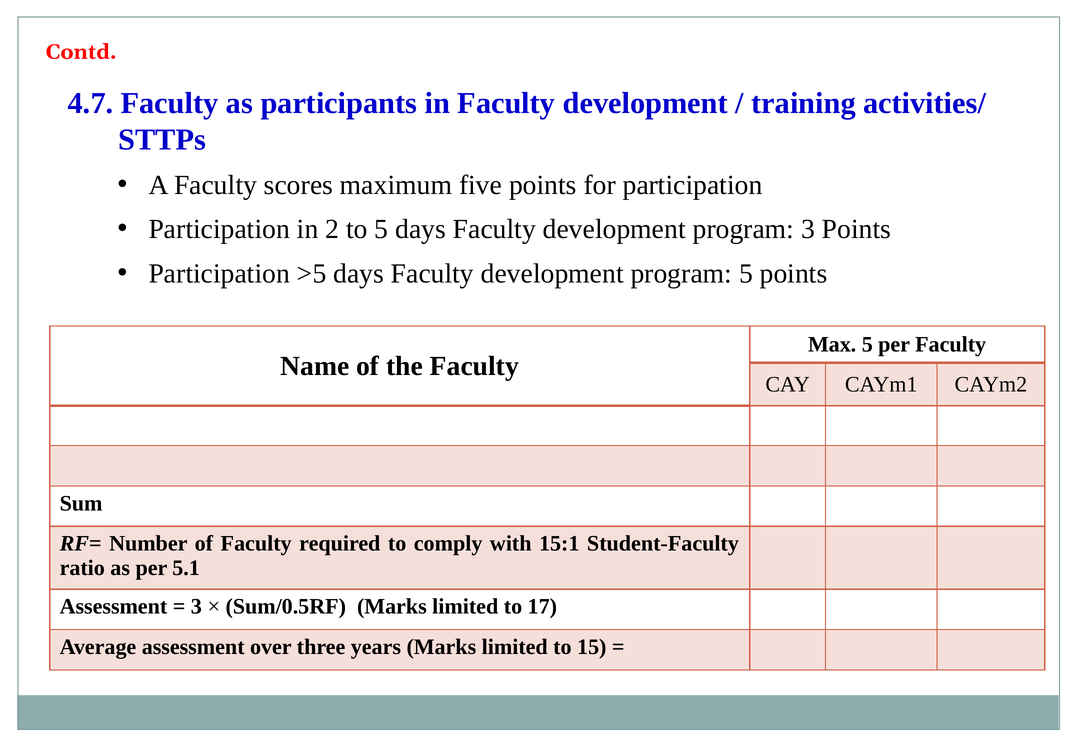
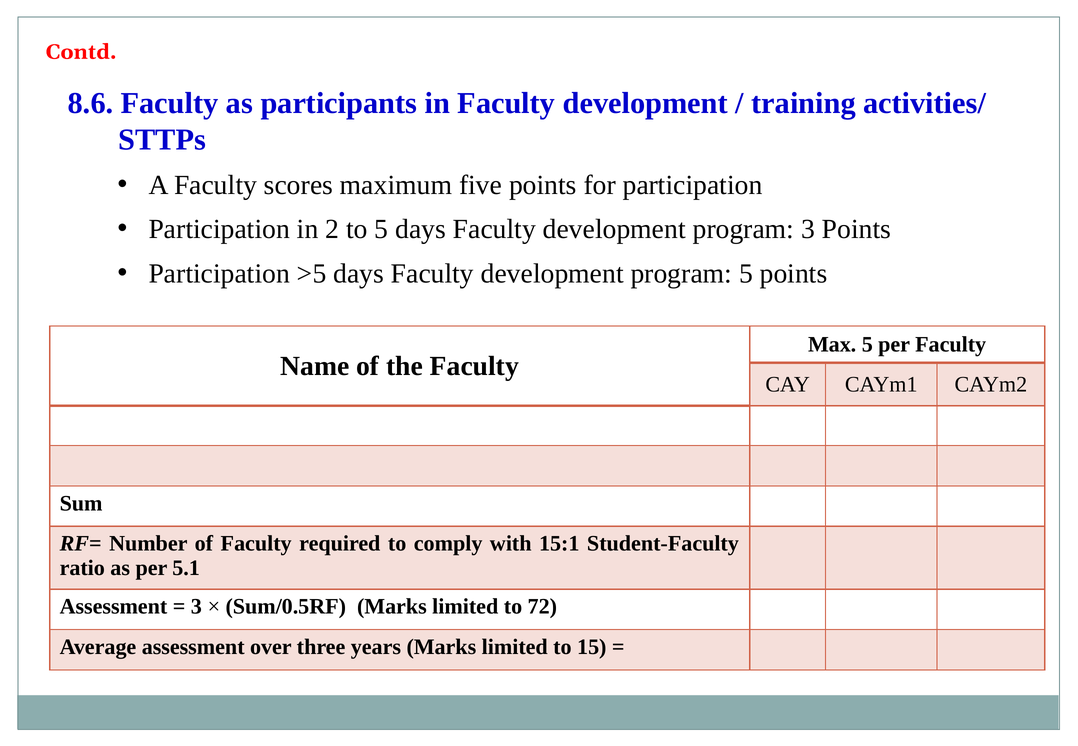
4.7: 4.7 -> 8.6 (91, 103)
17: 17 -> 72 (542, 607)
